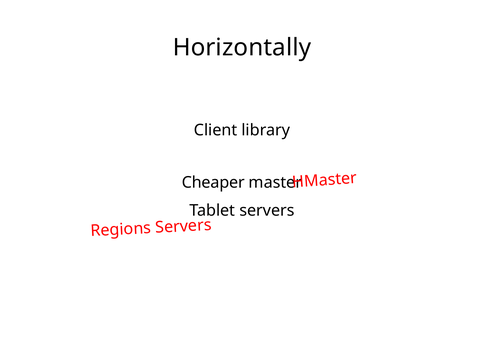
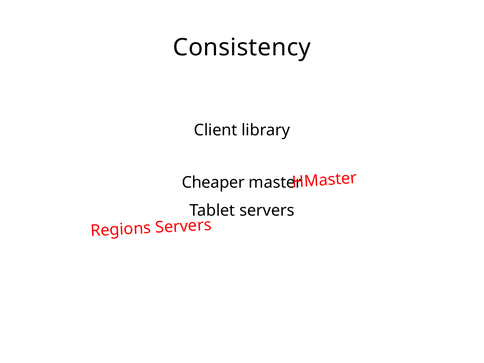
Horizontally: Horizontally -> Consistency (242, 48)
